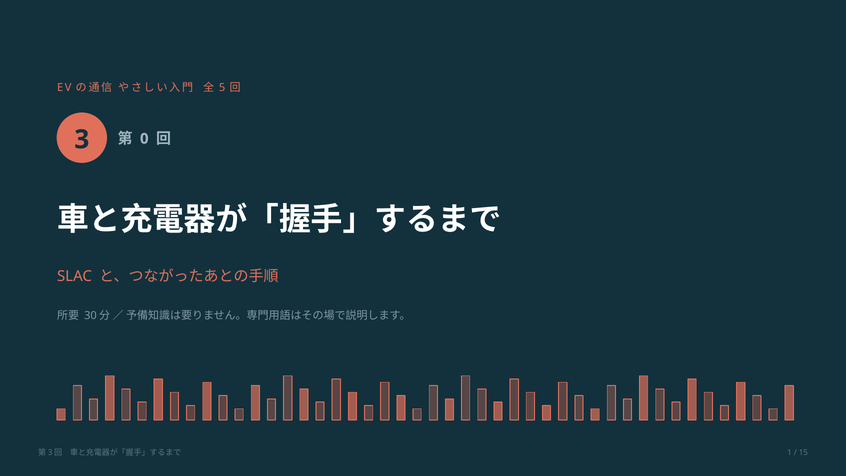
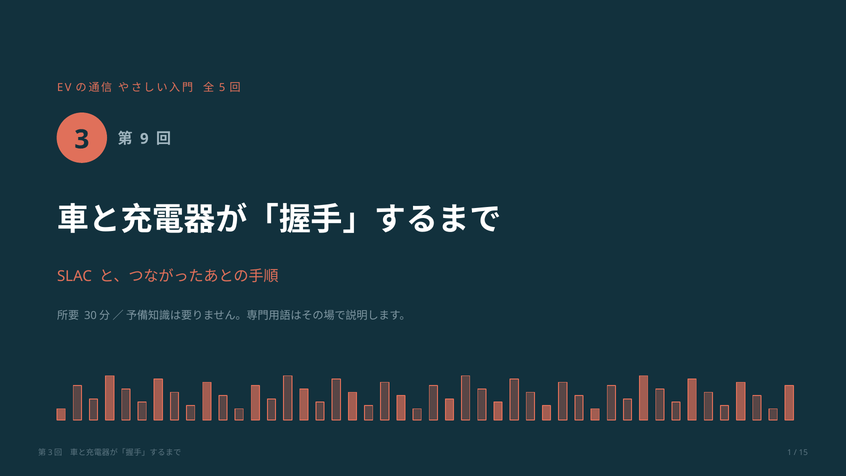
0: 0 -> 9 (144, 139)
